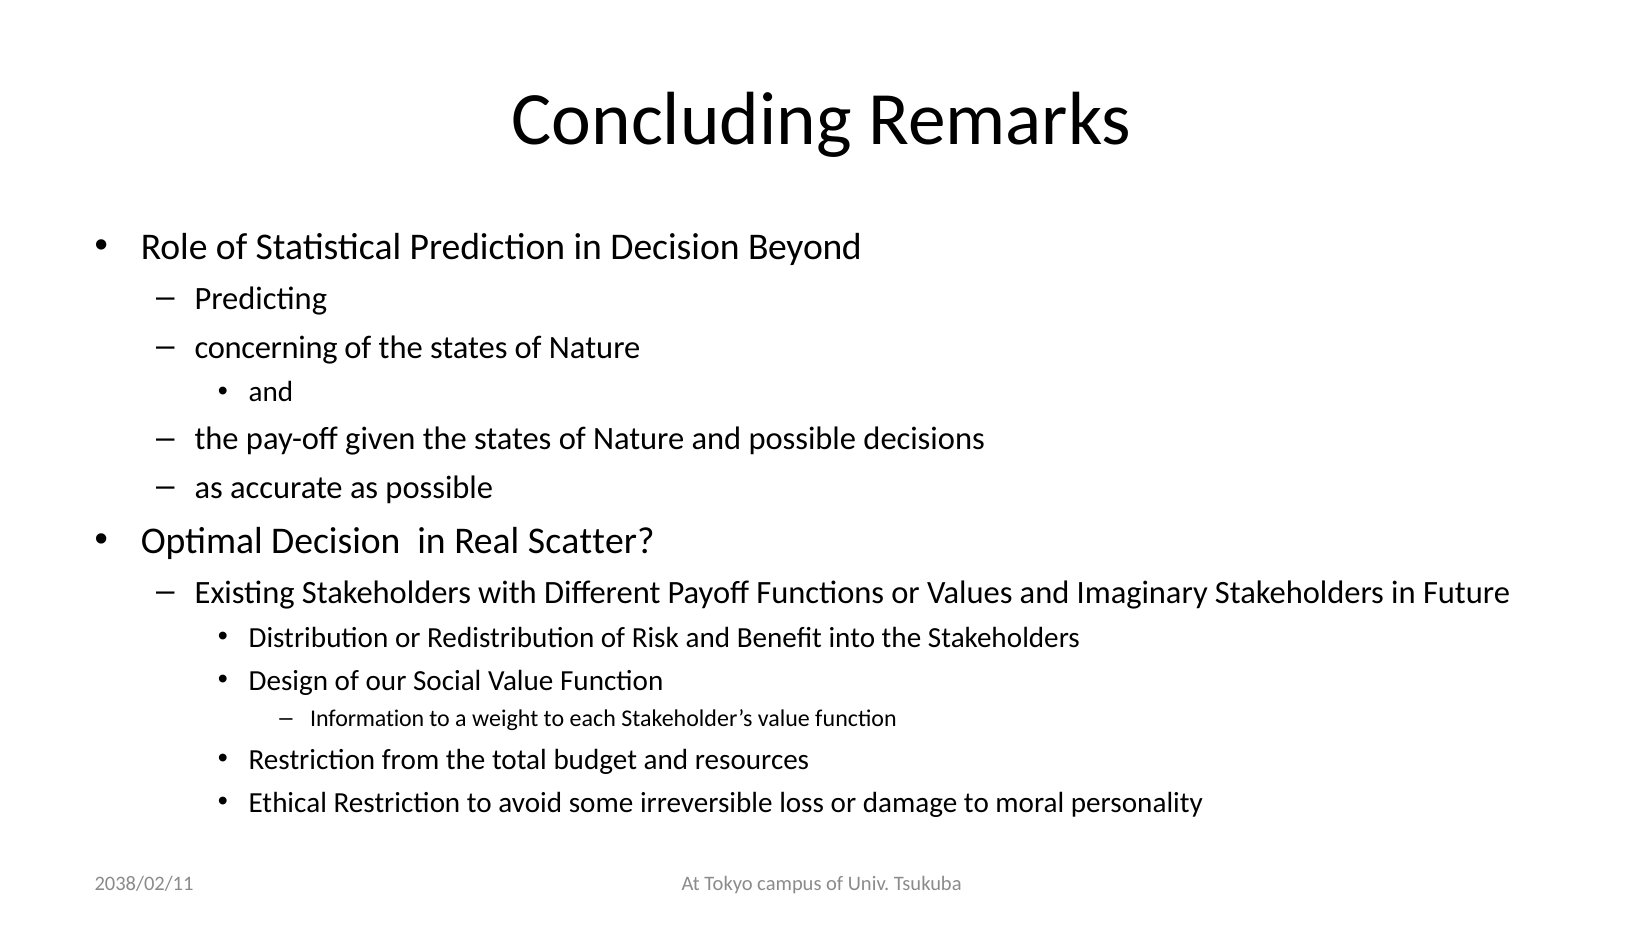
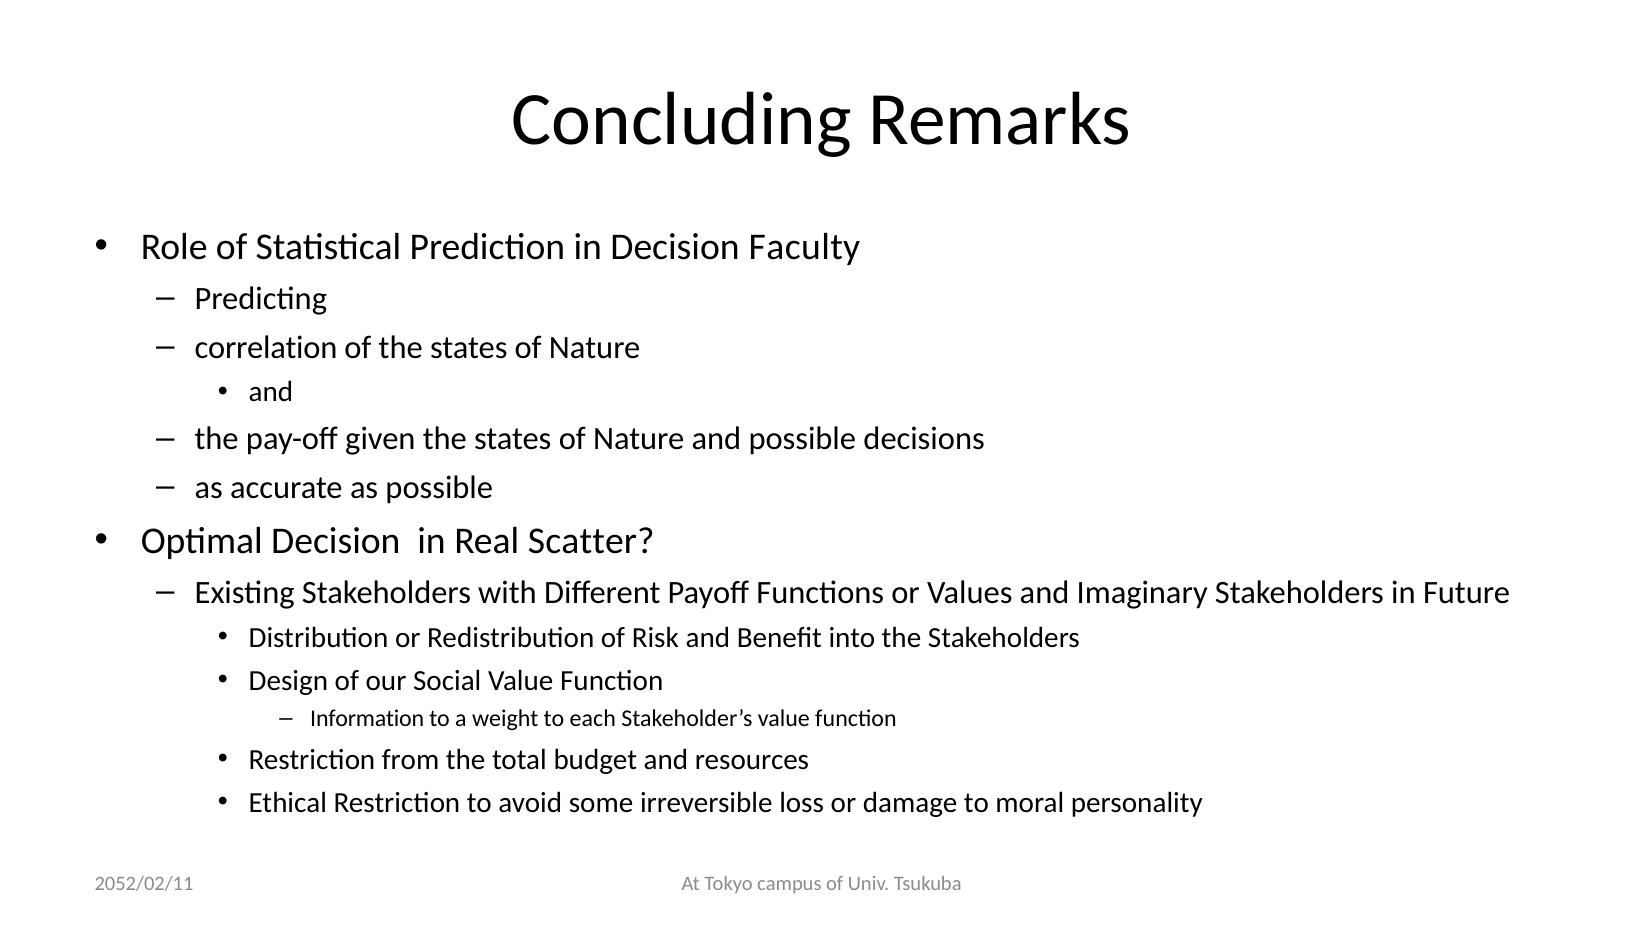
Beyond: Beyond -> Faculty (804, 247)
concerning: concerning -> correlation (266, 347)
2038/02/11: 2038/02/11 -> 2052/02/11 (144, 883)
